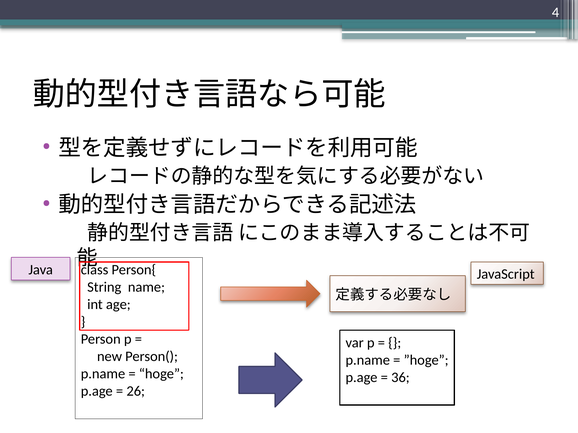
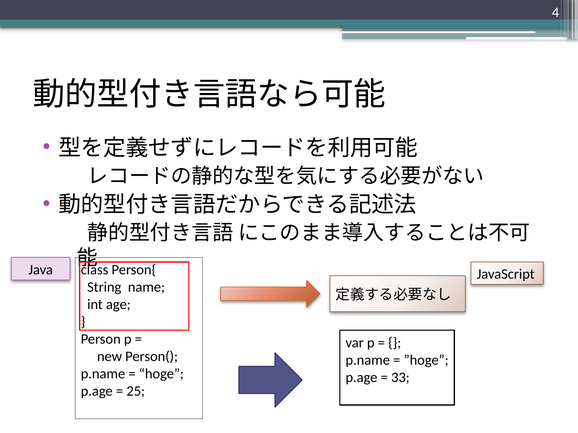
36: 36 -> 33 (400, 378)
26: 26 -> 25 (136, 392)
